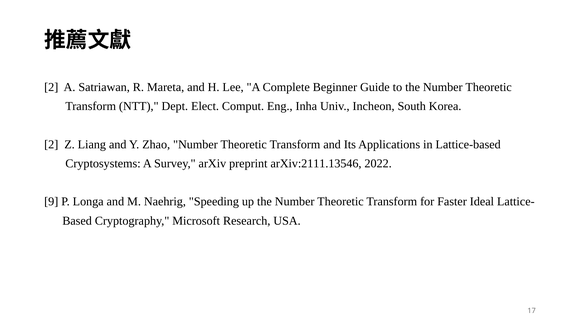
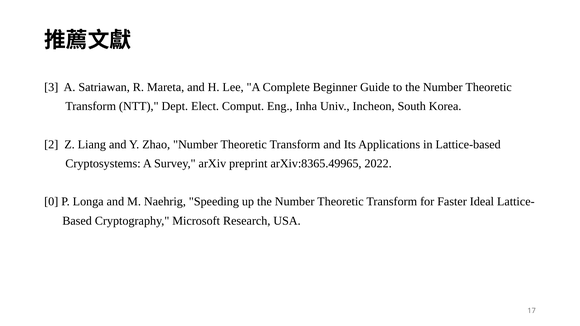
2: 2 -> 3 (51, 87)
arXiv:2111.13546: arXiv:2111.13546 -> arXiv:8365.49965 (316, 164)
9: 9 -> 0 (51, 202)
